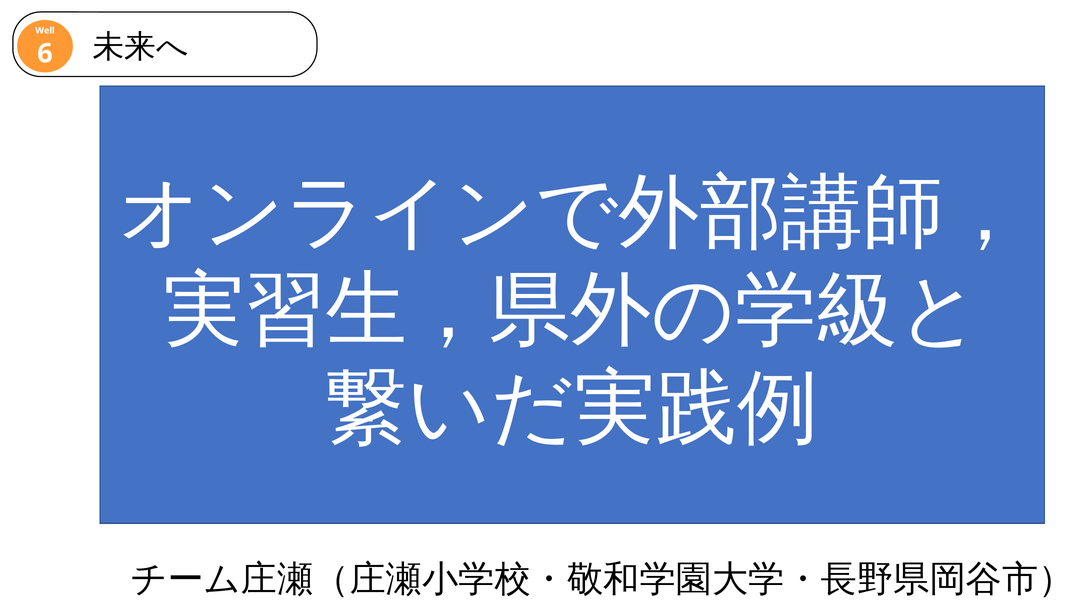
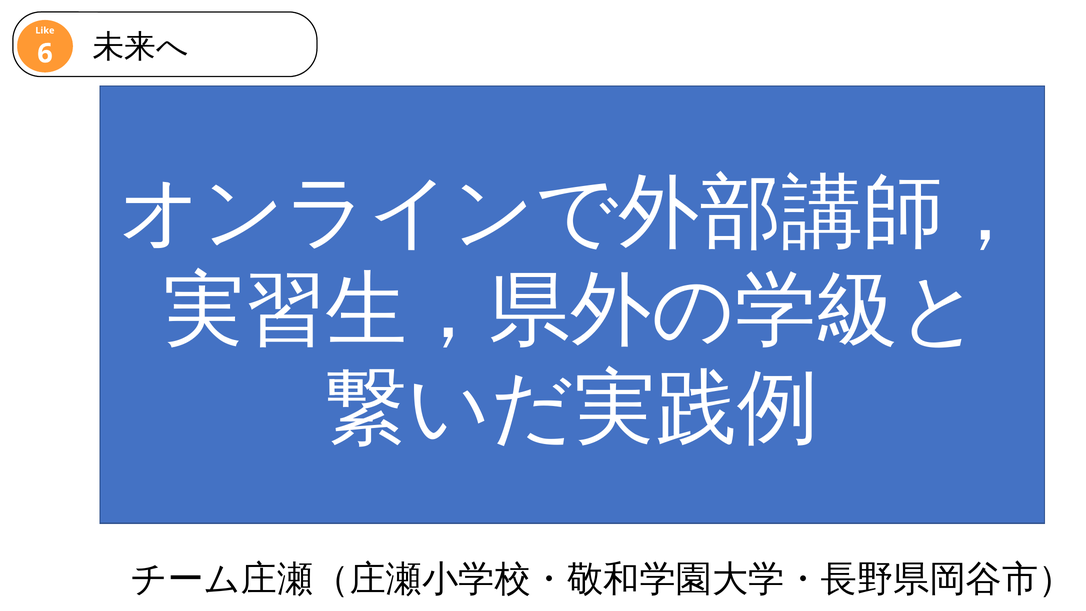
Well: Well -> Like (45, 30)
